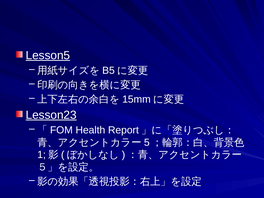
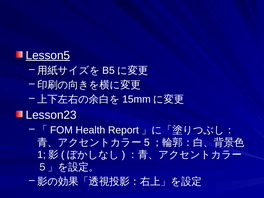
Lesson23 underline: present -> none (51, 115)
